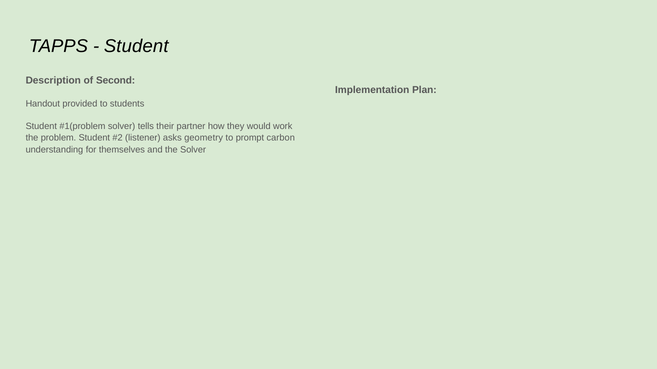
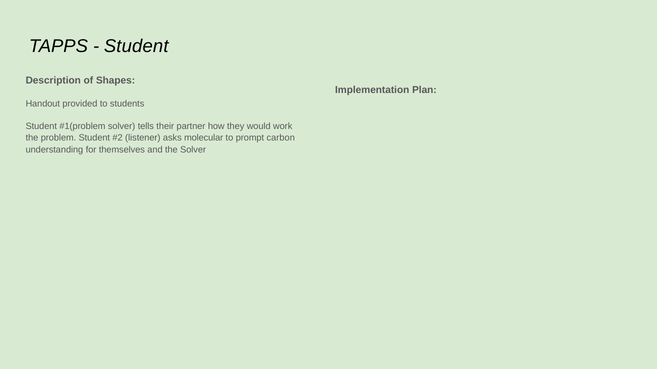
Second: Second -> Shapes (116, 81)
geometry: geometry -> molecular (204, 138)
